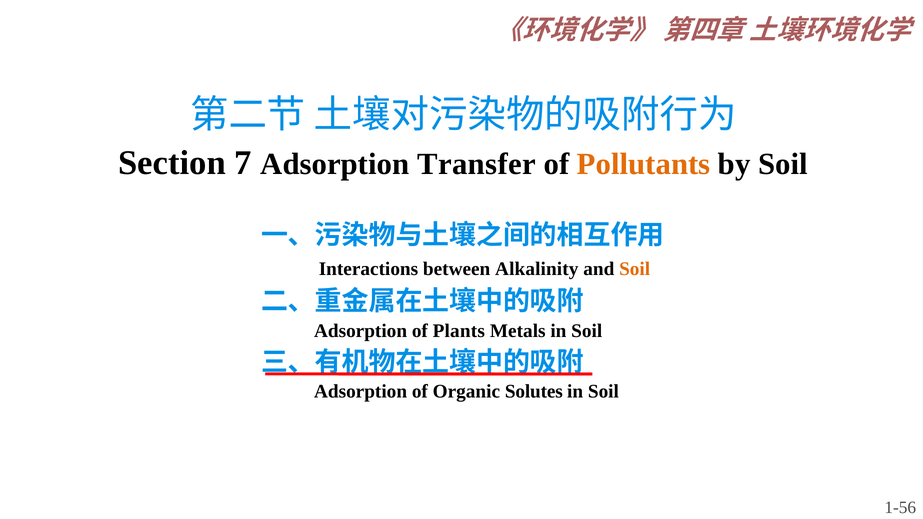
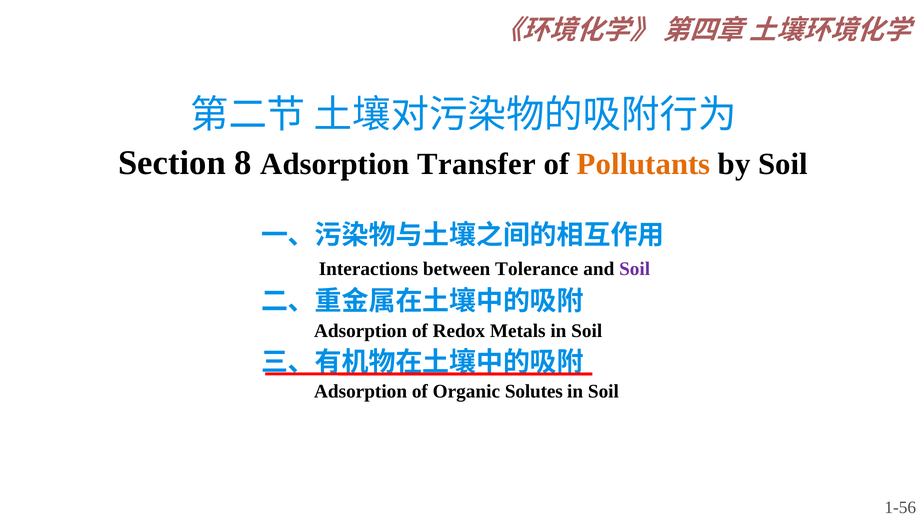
7: 7 -> 8 (243, 163)
Alkalinity: Alkalinity -> Tolerance (537, 269)
Soil colour: orange -> purple (635, 269)
Plants: Plants -> Redox (459, 331)
